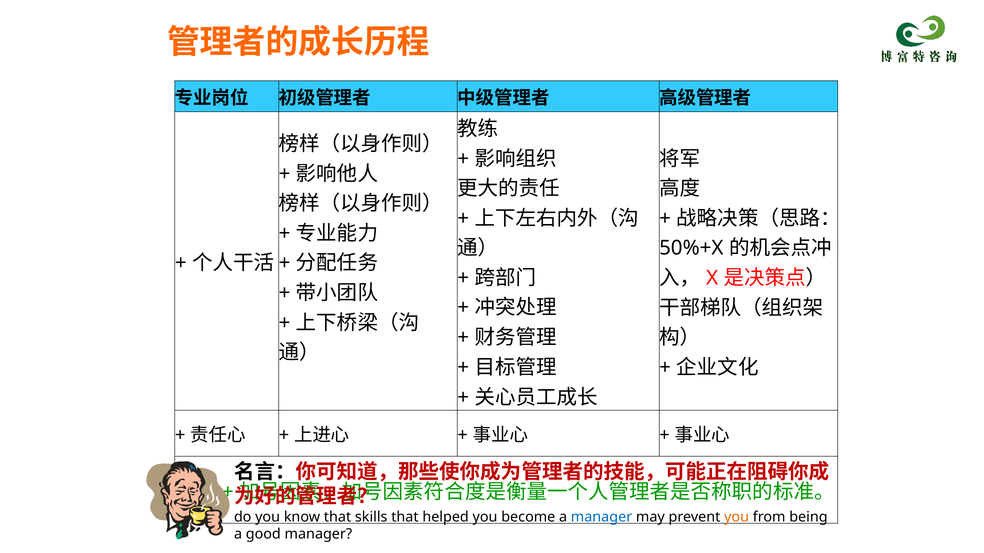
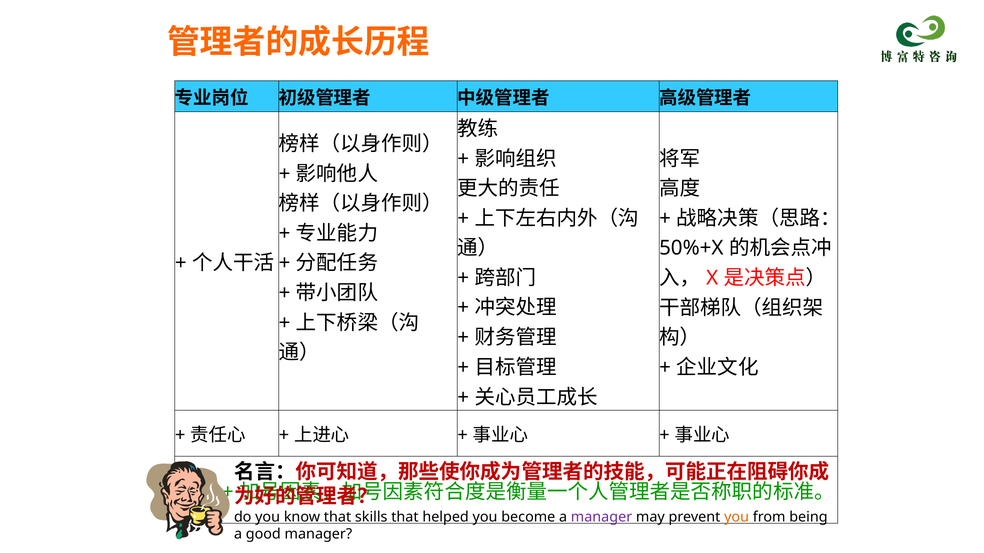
manager colour: blue -> purple (602, 517)
